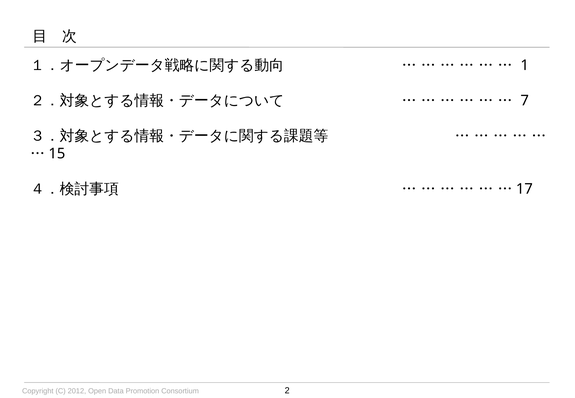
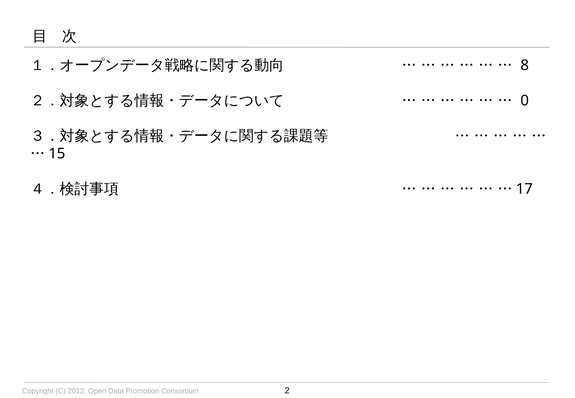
1: 1 -> 8 (525, 65)
7: 7 -> 0 (525, 101)
